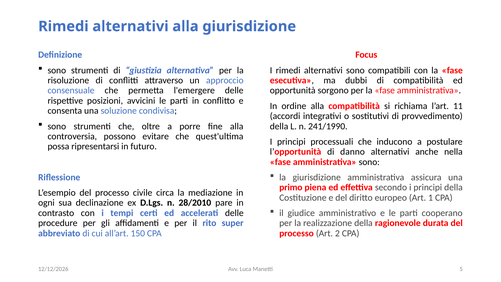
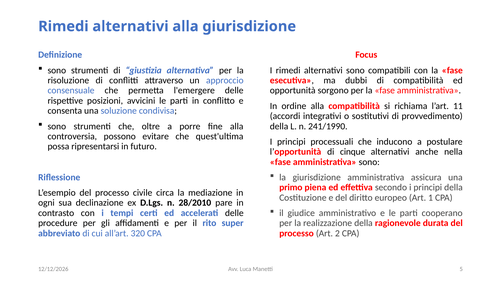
danno: danno -> cinque (353, 152)
150: 150 -> 320 (138, 233)
